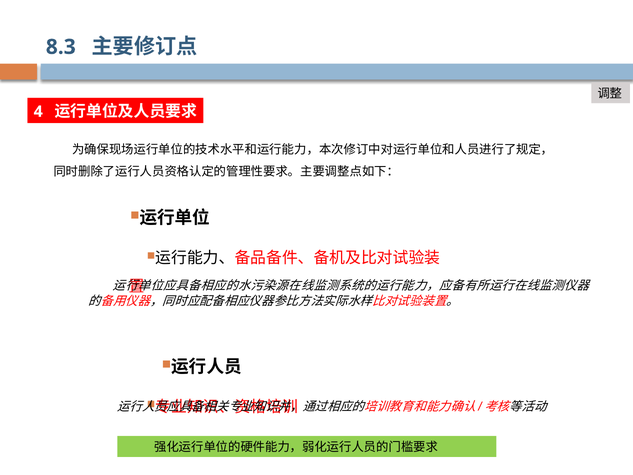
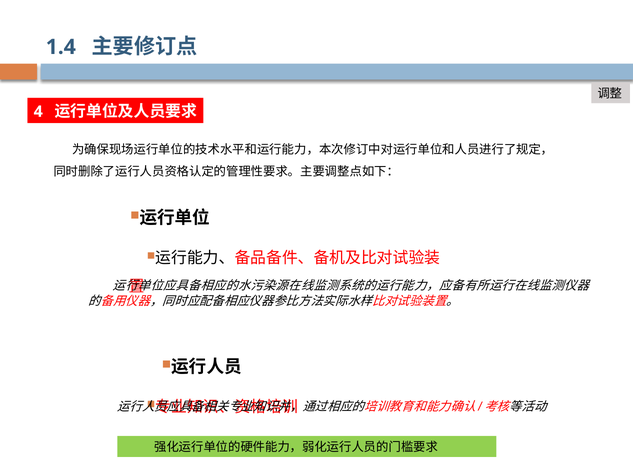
8.3: 8.3 -> 1.4 (61, 47)
